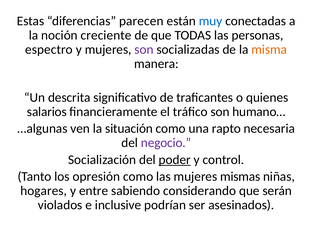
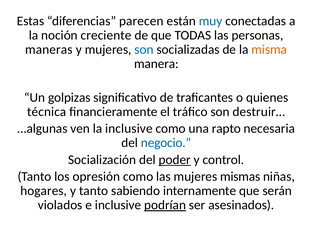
espectro: espectro -> maneras (49, 50)
son colour: purple -> blue (144, 50)
descrita: descrita -> golpizas (69, 98)
salarios: salarios -> técnica (47, 112)
humano…: humano… -> destruir… (259, 112)
la situación: situación -> inclusive (129, 129)
negocio colour: purple -> blue (166, 143)
y entre: entre -> tanto (94, 191)
considerando: considerando -> internamente (200, 191)
podrían underline: none -> present (165, 205)
